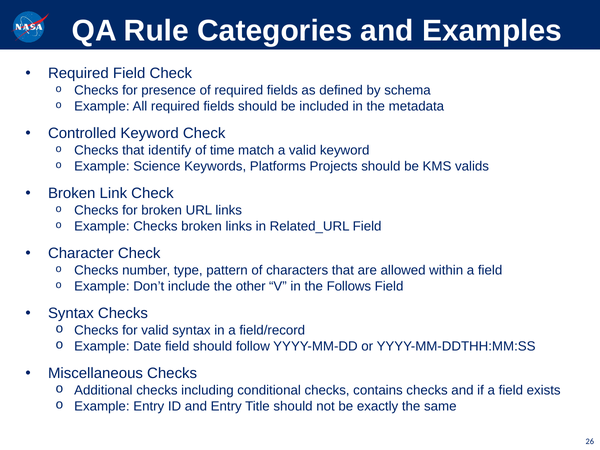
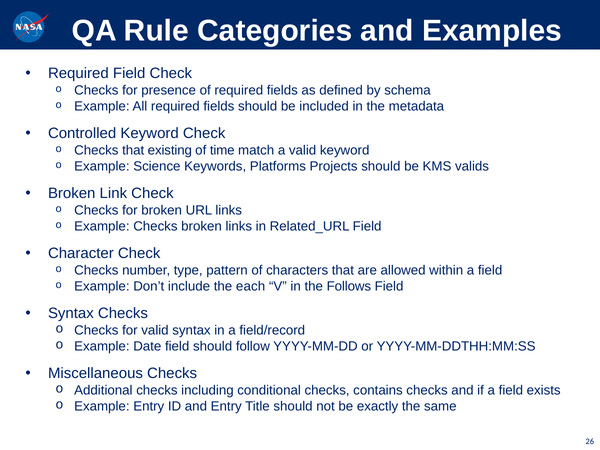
identify: identify -> existing (170, 150)
other: other -> each (251, 286)
